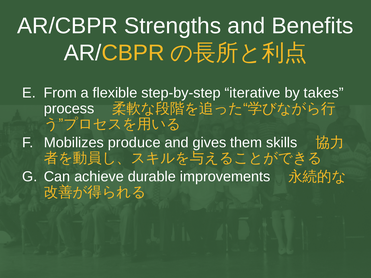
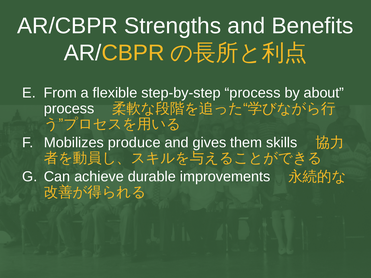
step-by-step iterative: iterative -> process (253, 93)
takes: takes -> about (324, 93)
